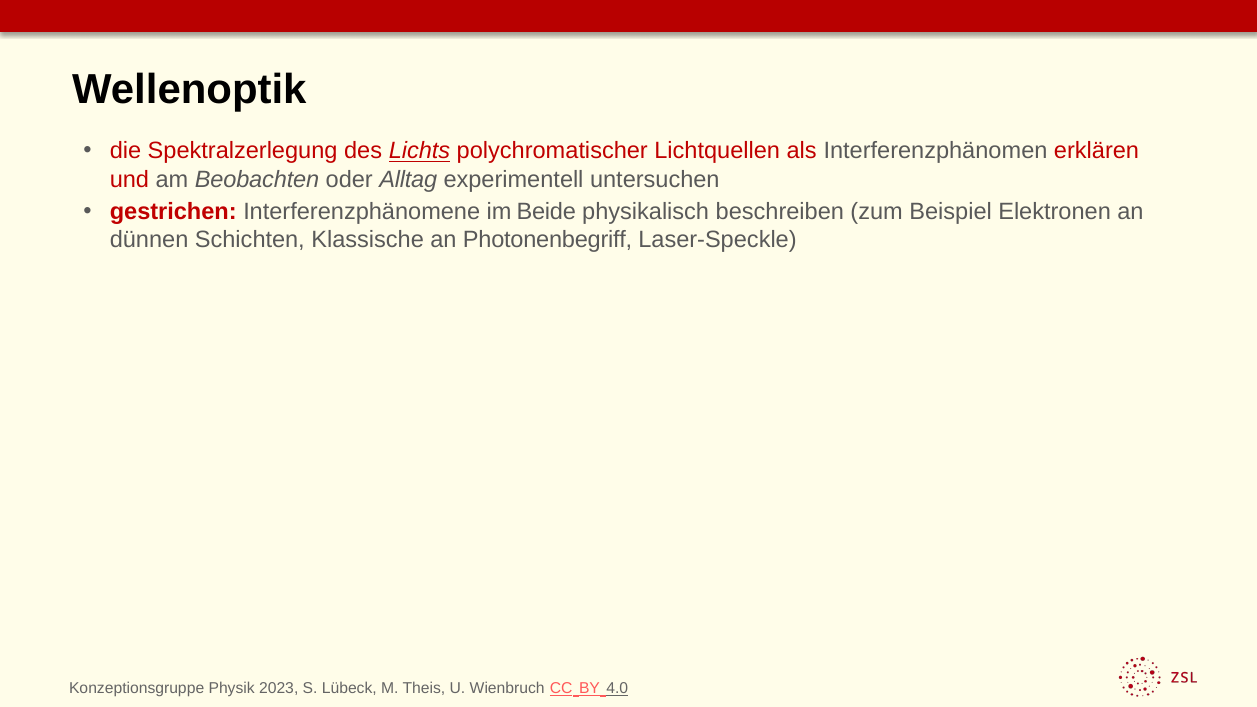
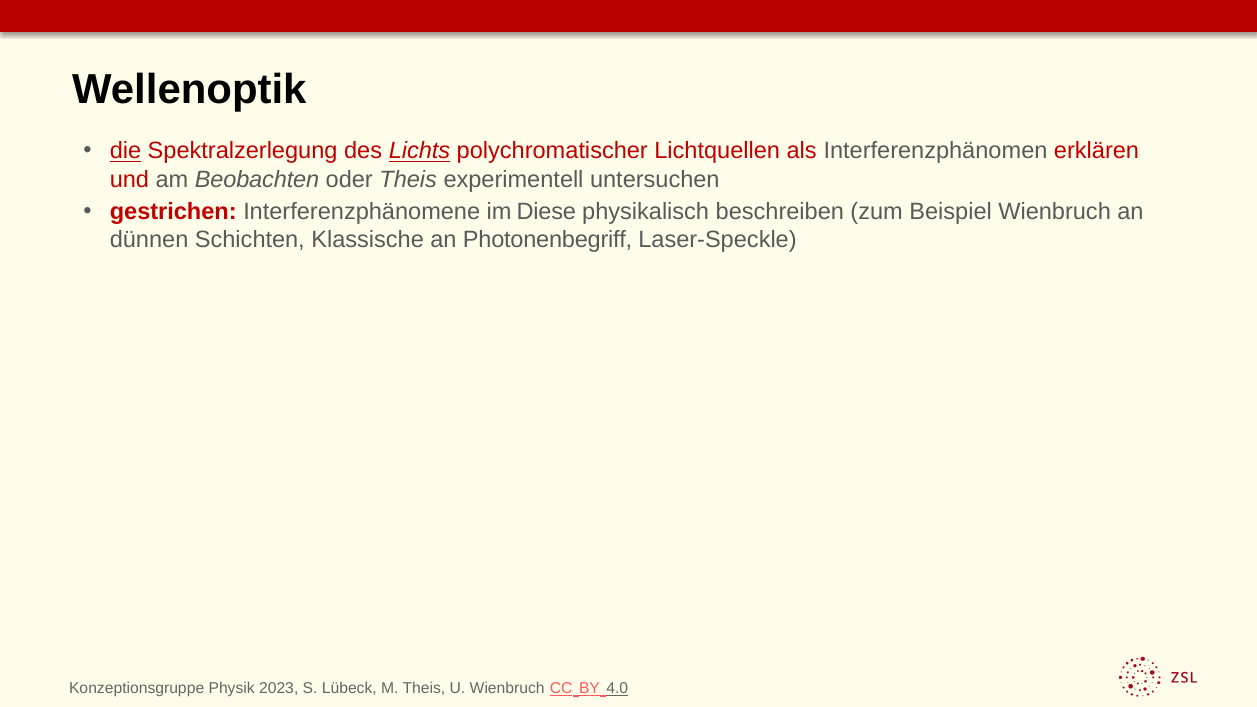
die underline: none -> present (126, 151)
oder Alltag: Alltag -> Theis (408, 180)
Beide: Beide -> Diese (546, 212)
Beispiel Elektronen: Elektronen -> Wienbruch (1055, 212)
